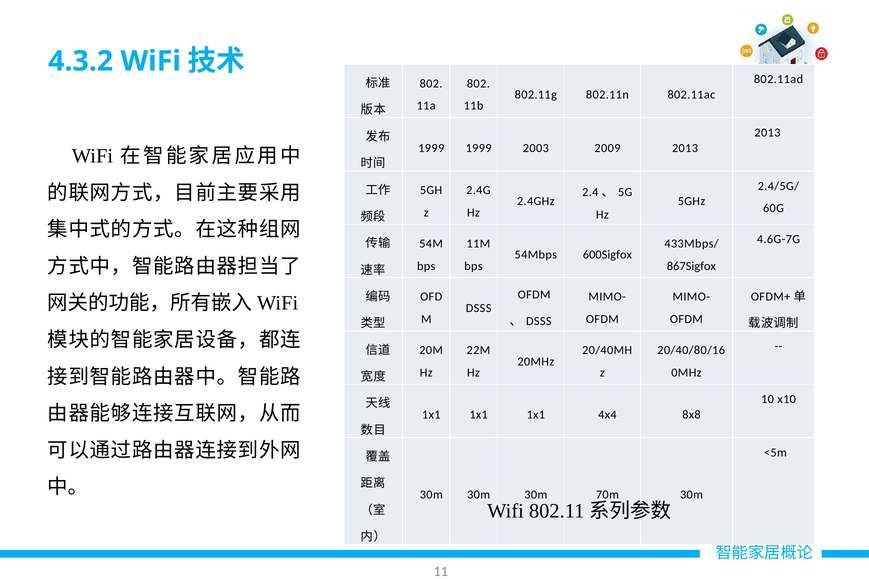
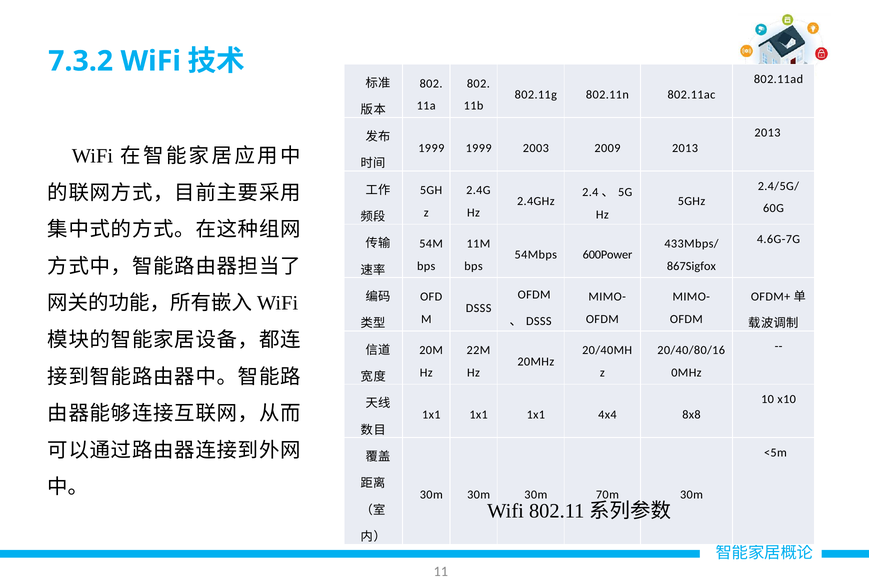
4.3.2: 4.3.2 -> 7.3.2 (81, 61)
600Sigfox: 600Sigfox -> 600Power (607, 255)
